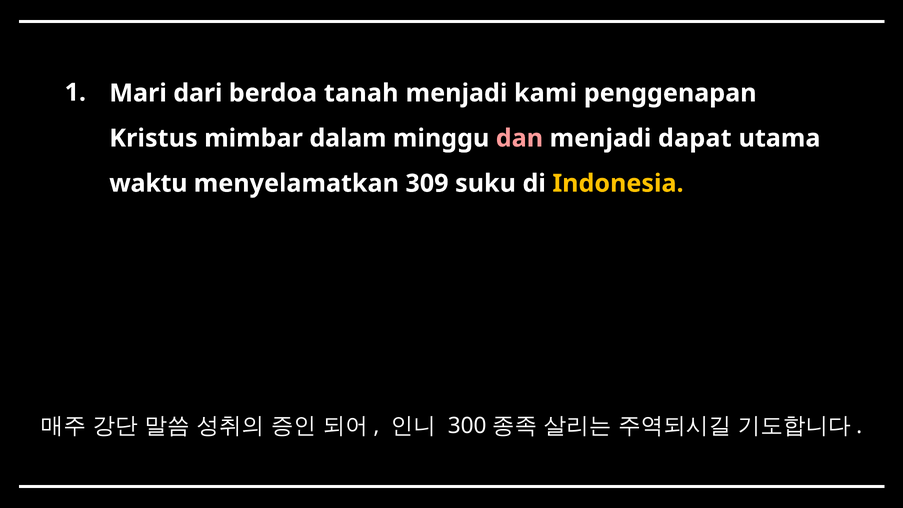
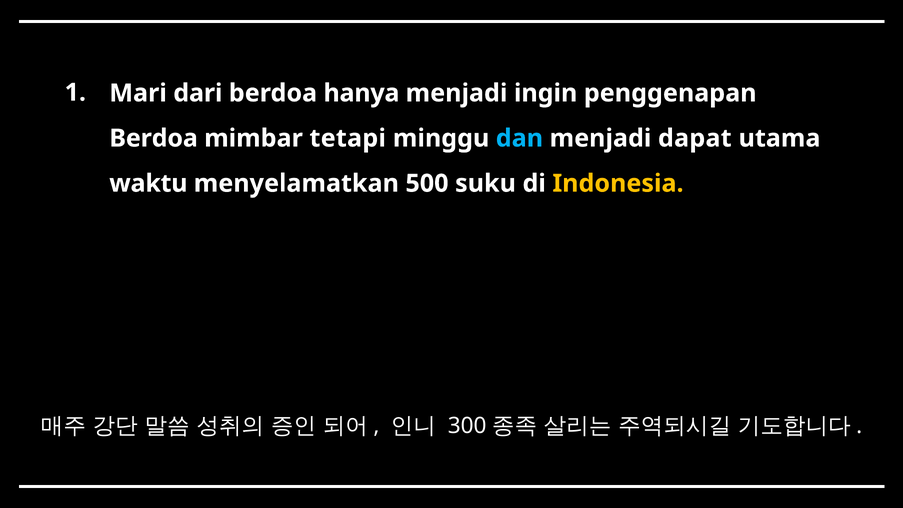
tanah: tanah -> hanya (361, 93)
kami: kami -> ingin (546, 93)
Kristus: Kristus -> Berdoa (154, 138)
dalam: dalam -> tetapi (348, 138)
dan colour: pink -> light blue (519, 138)
309: 309 -> 500 (427, 183)
